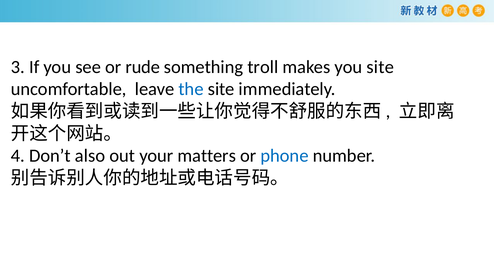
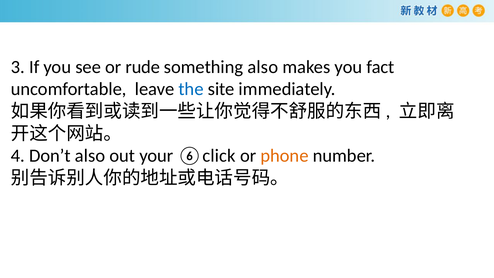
something troll: troll -> also (263, 67)
you site: site -> fact (380, 67)
matters: matters -> ⑥click (207, 156)
phone colour: blue -> orange (284, 156)
